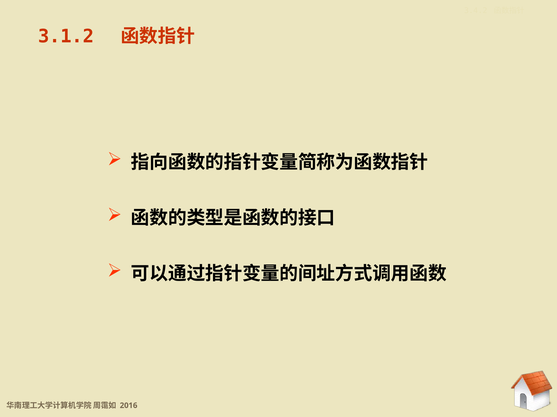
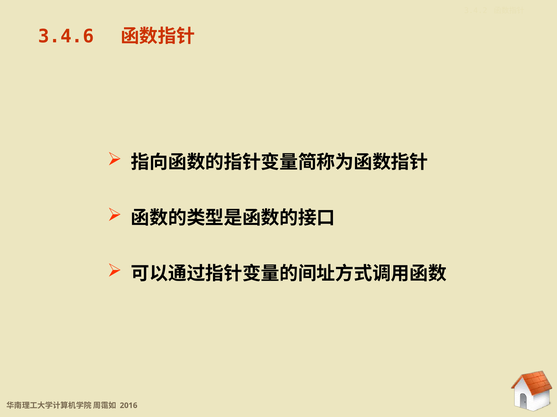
3.1.2: 3.1.2 -> 3.4.6 (66, 36)
